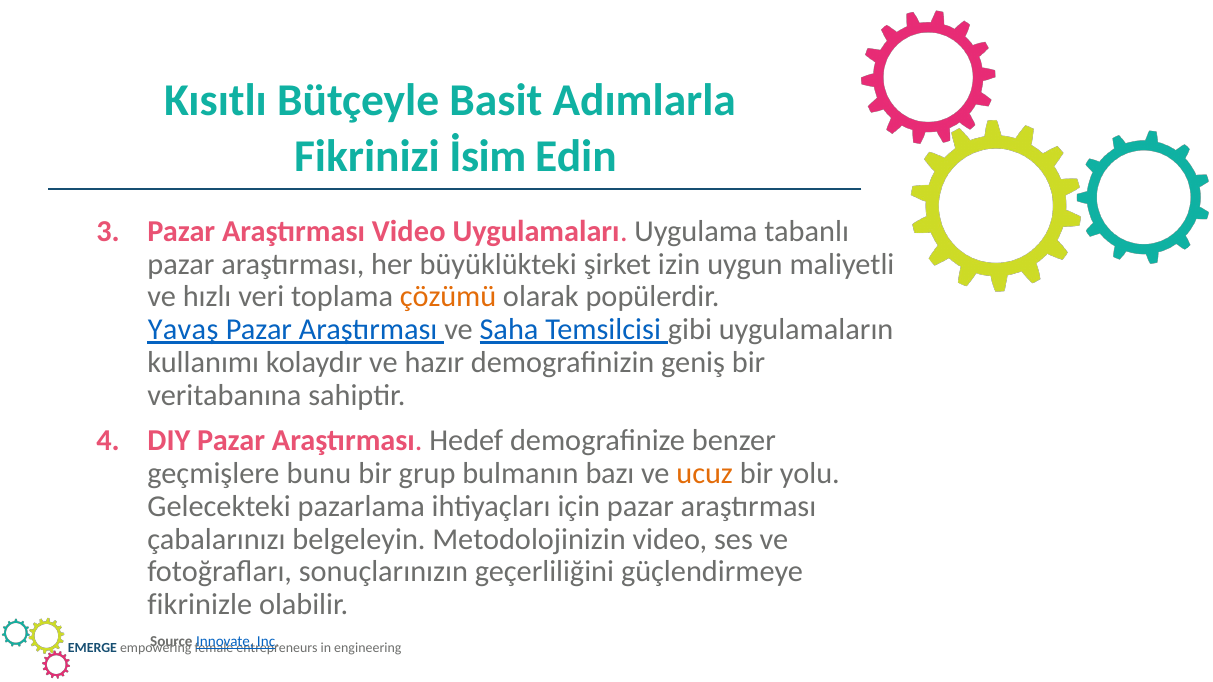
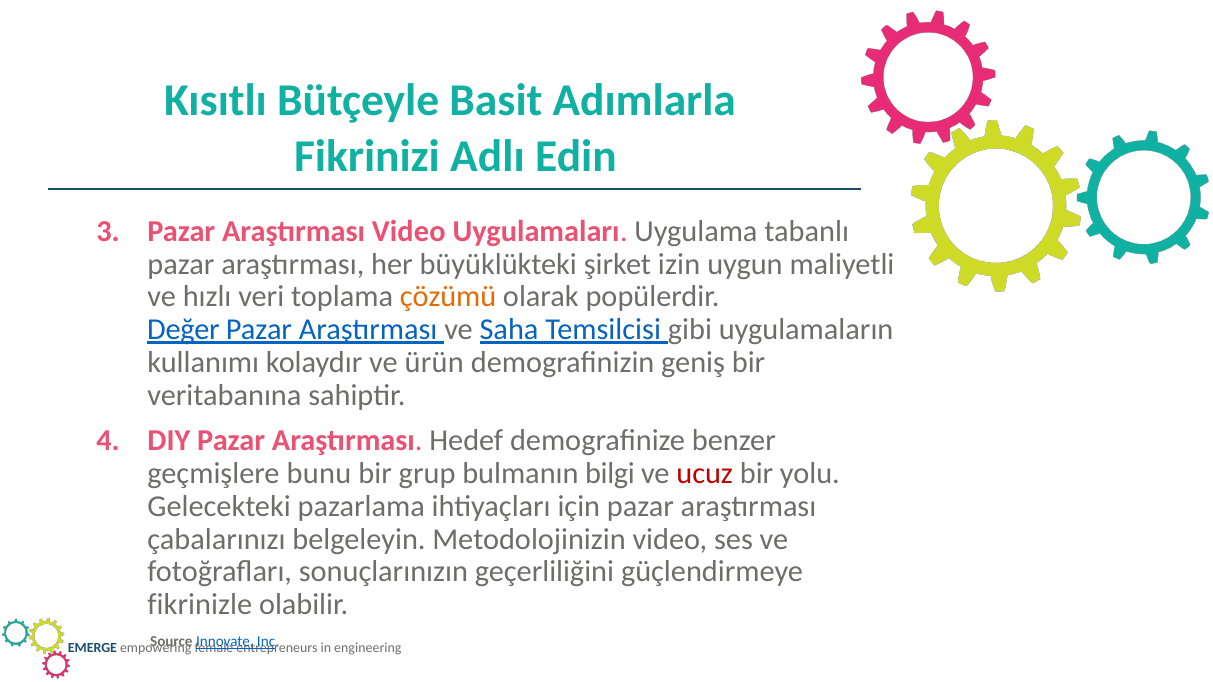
İsim: İsim -> Adlı (488, 157)
Yavaş: Yavaş -> Değer (183, 330)
hazır: hazır -> ürün (434, 363)
bazı: bazı -> bilgi (610, 474)
ucuz colour: orange -> red (705, 474)
